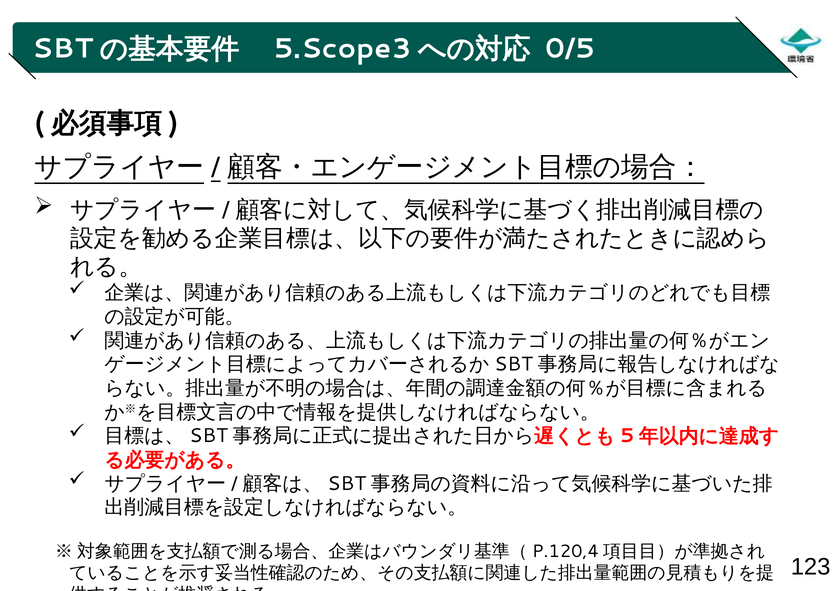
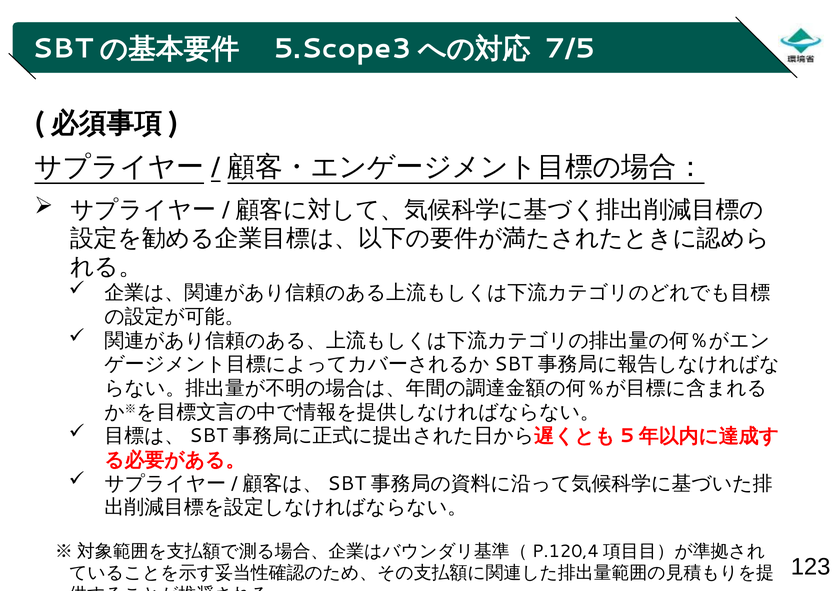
0/5: 0/5 -> 7/5 (570, 49)
